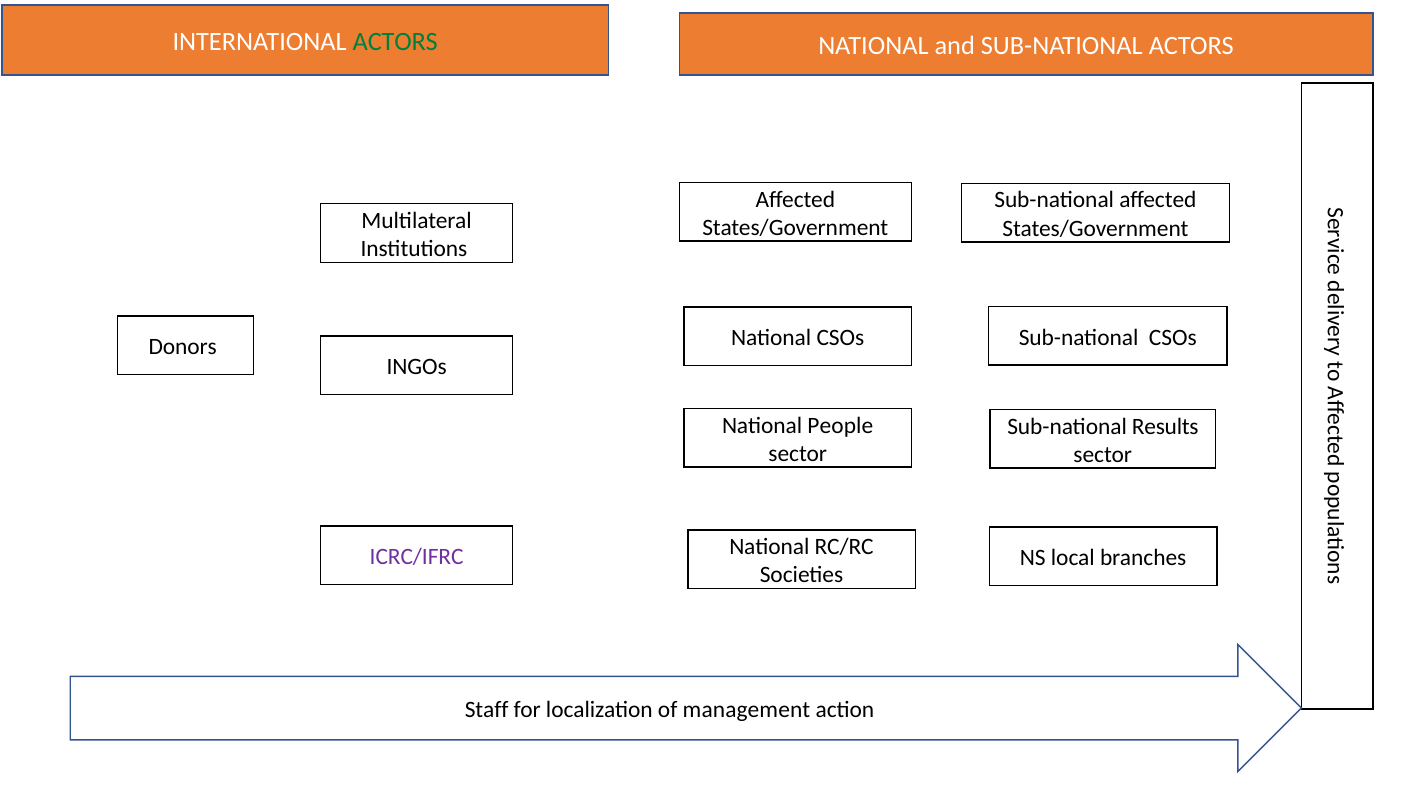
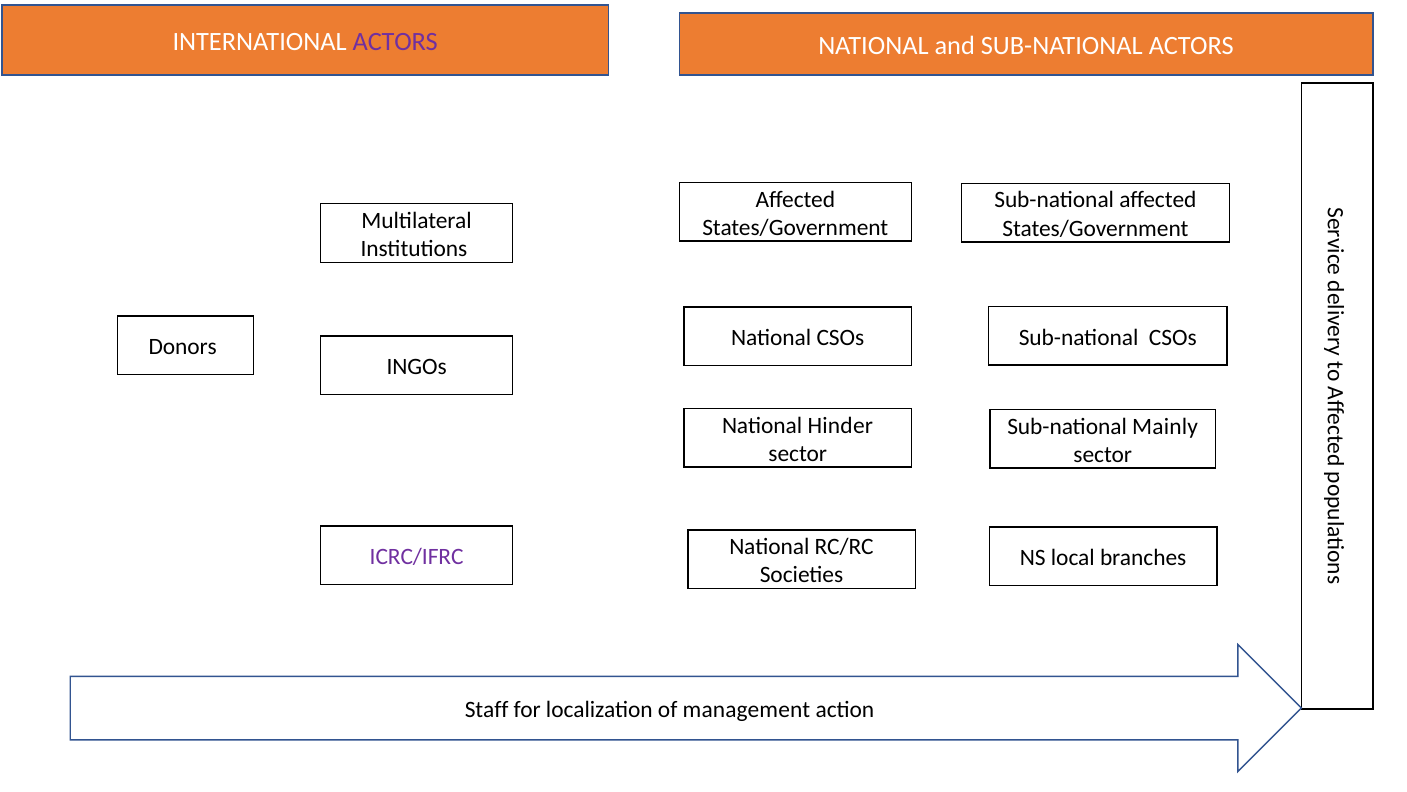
ACTORS colour: green -> purple (395, 42)
People: People -> Hinder (840, 425)
Results: Results -> Mainly (1165, 426)
